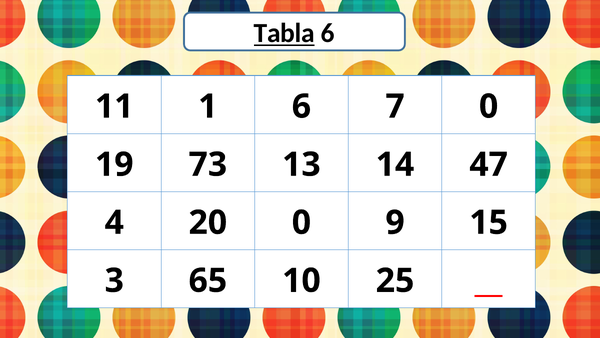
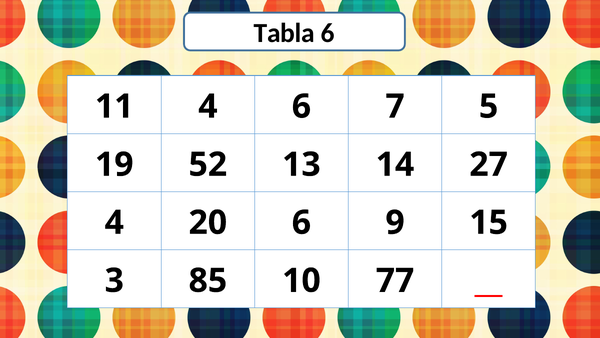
Tabla underline: present -> none (284, 33)
11 1: 1 -> 4 (208, 106)
7 0: 0 -> 5 (489, 106)
73: 73 -> 52 (208, 164)
47: 47 -> 27 (489, 164)
20 0: 0 -> 6 (301, 222)
65: 65 -> 85 (208, 280)
25: 25 -> 77 (395, 280)
